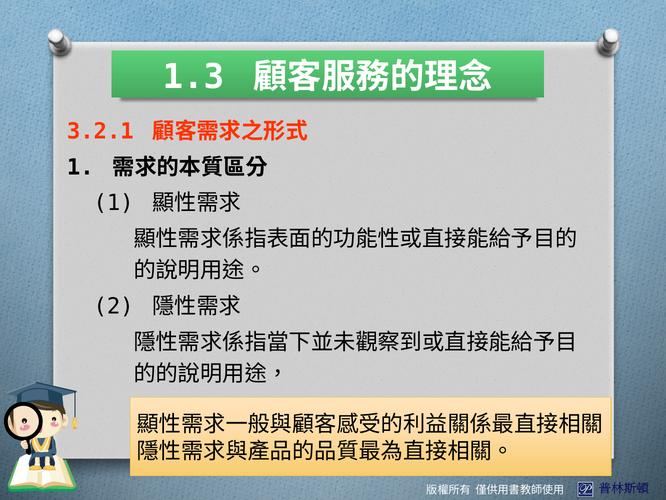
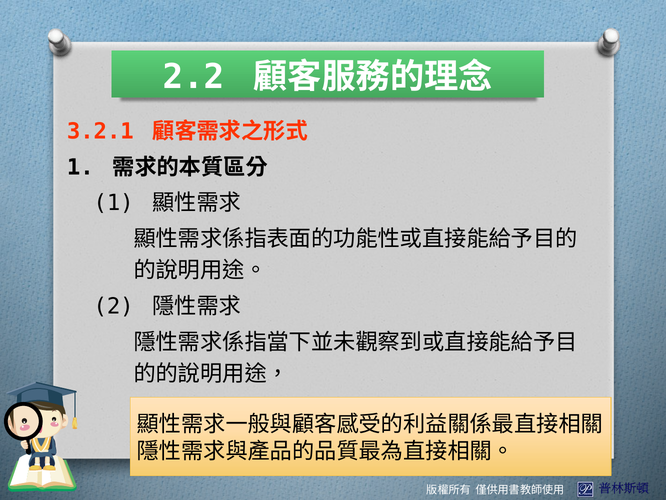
1.3: 1.3 -> 2.2 (194, 77)
